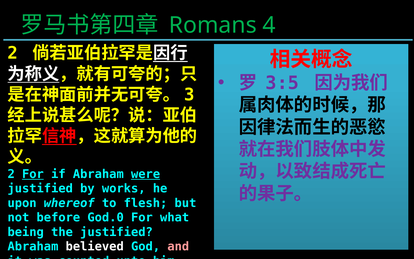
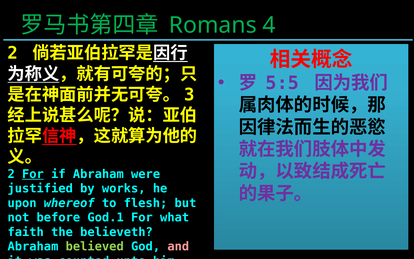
3:5: 3:5 -> 5:5 (282, 83)
were underline: present -> none (146, 174)
God.0: God.0 -> God.1 (106, 217)
being: being -> faith (26, 232)
the justified: justified -> believeth (116, 232)
believed colour: white -> light green (95, 246)
